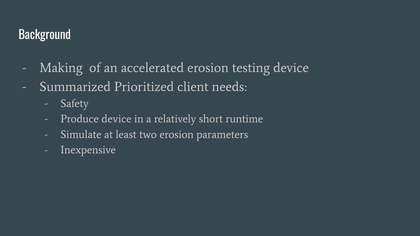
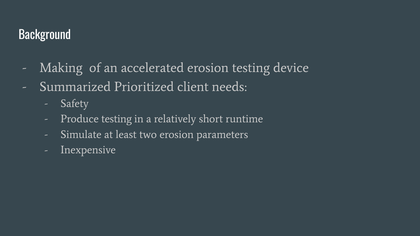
Produce device: device -> testing (117, 119)
